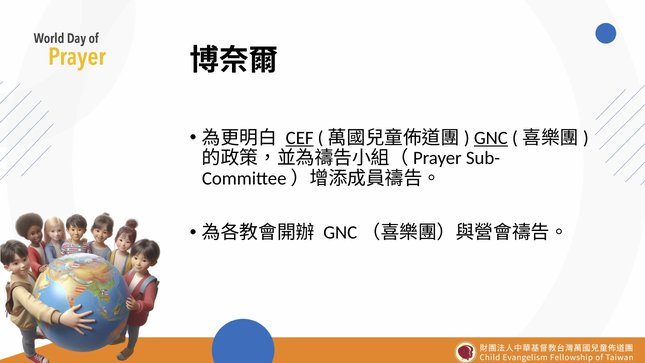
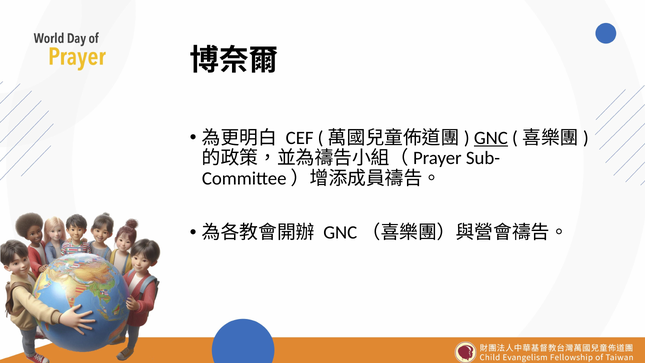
CEF underline: present -> none (300, 138)
